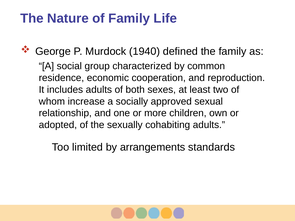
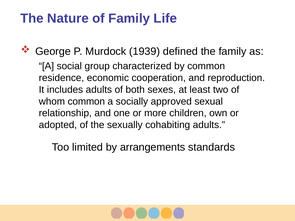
1940: 1940 -> 1939 (145, 51)
whom increase: increase -> common (86, 101)
